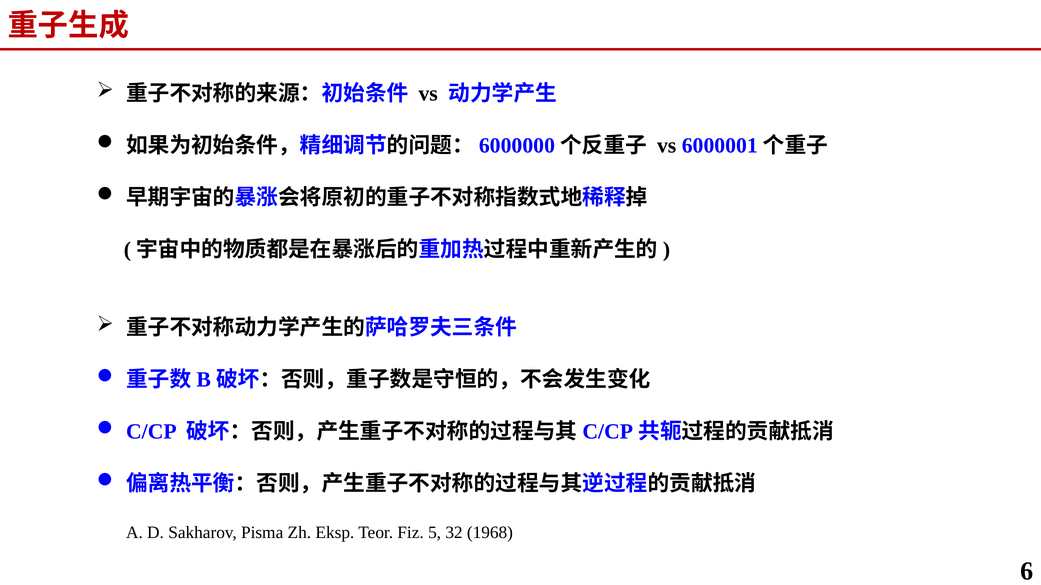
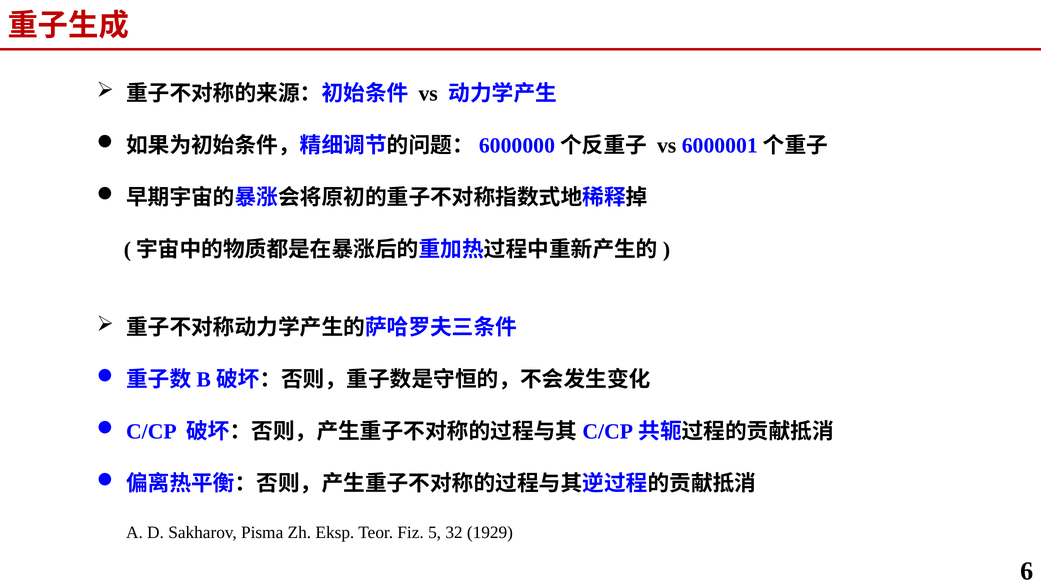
1968: 1968 -> 1929 (490, 533)
